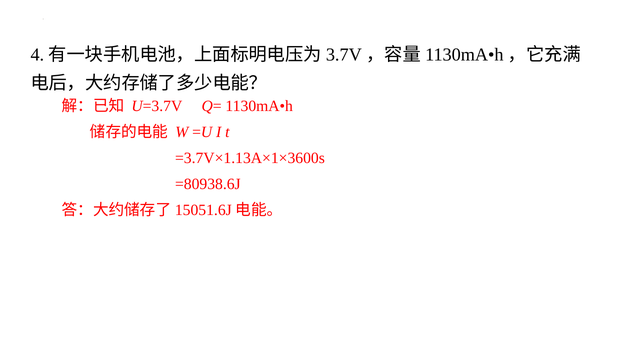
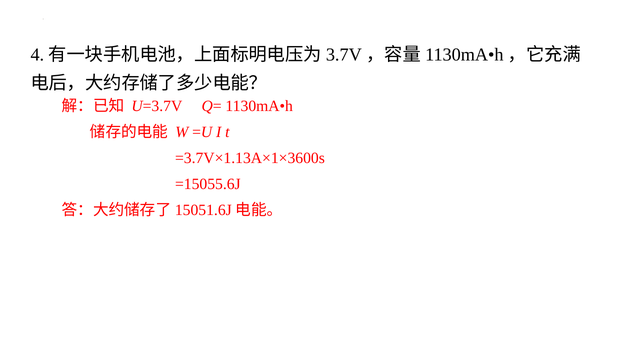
=80938.6J: =80938.6J -> =15055.6J (208, 184)
